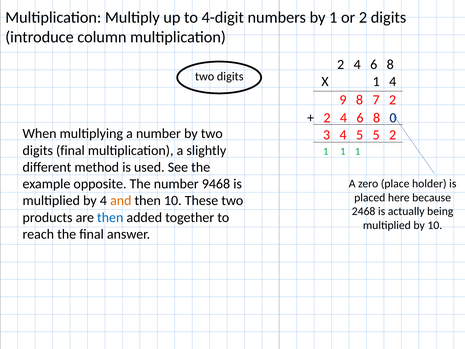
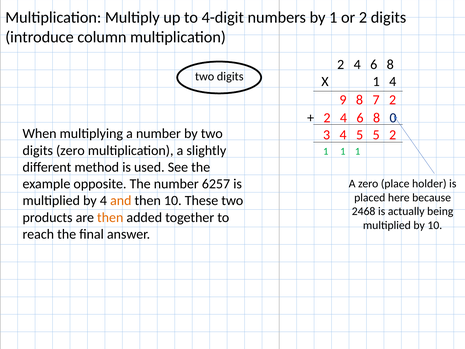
digits final: final -> zero (70, 150)
9468: 9468 -> 6257 (216, 184)
then colour: blue -> orange (110, 217)
